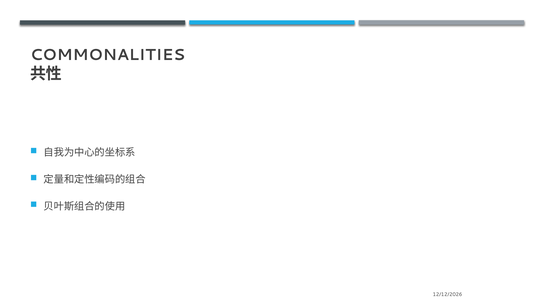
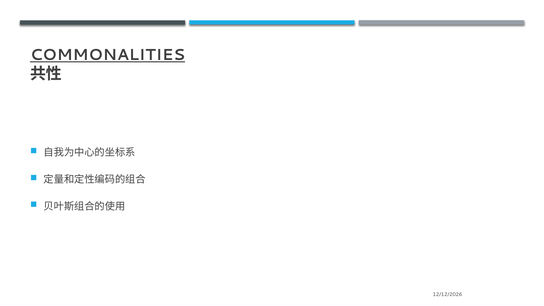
COMMONALITIES underline: none -> present (108, 55)
